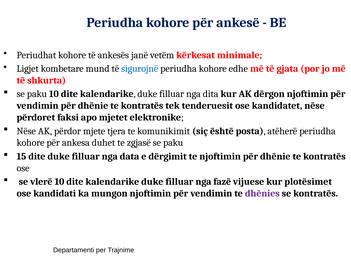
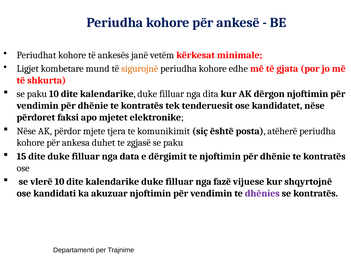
sigurojnë colour: blue -> orange (140, 69)
plotësimet: plotësimet -> shqyrtojnë (308, 182)
mungon: mungon -> akuzuar (109, 194)
